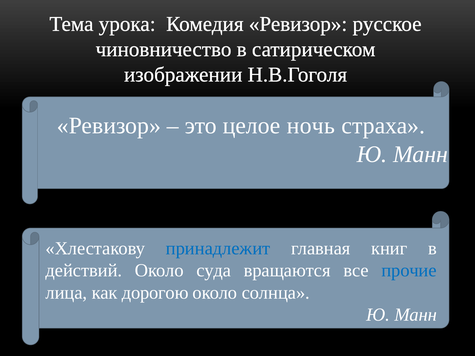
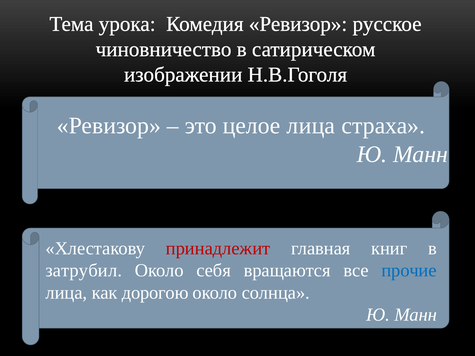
целое ночь: ночь -> лица (311, 126)
принадлежит colour: blue -> red (218, 248)
действий: действий -> затрубил (84, 271)
суда: суда -> себя (214, 271)
